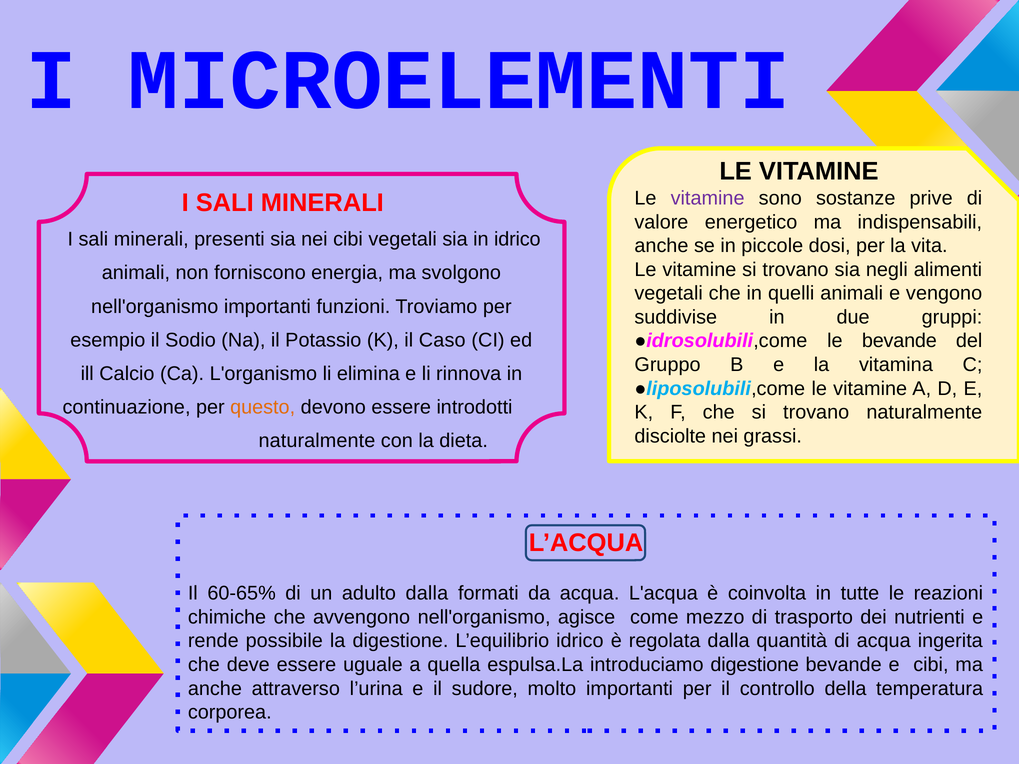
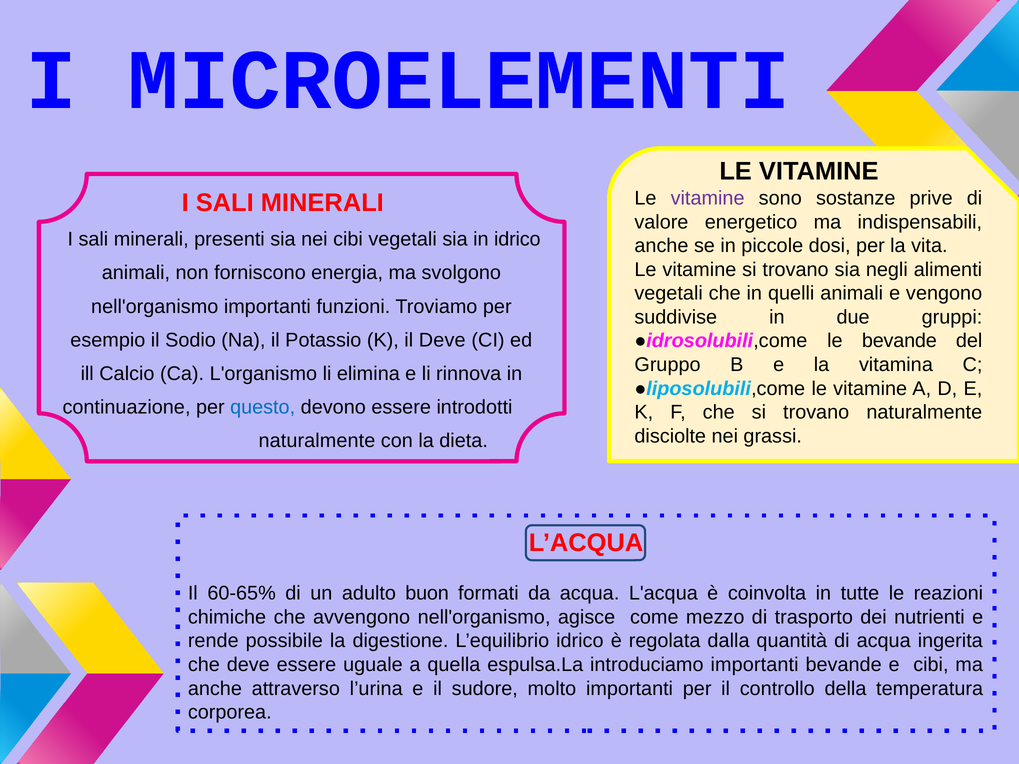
il Caso: Caso -> Deve (442, 340)
questo colour: orange -> blue (263, 407)
adulto dalla: dalla -> buon (427, 594)
introduciamo digestione: digestione -> importanti (755, 665)
